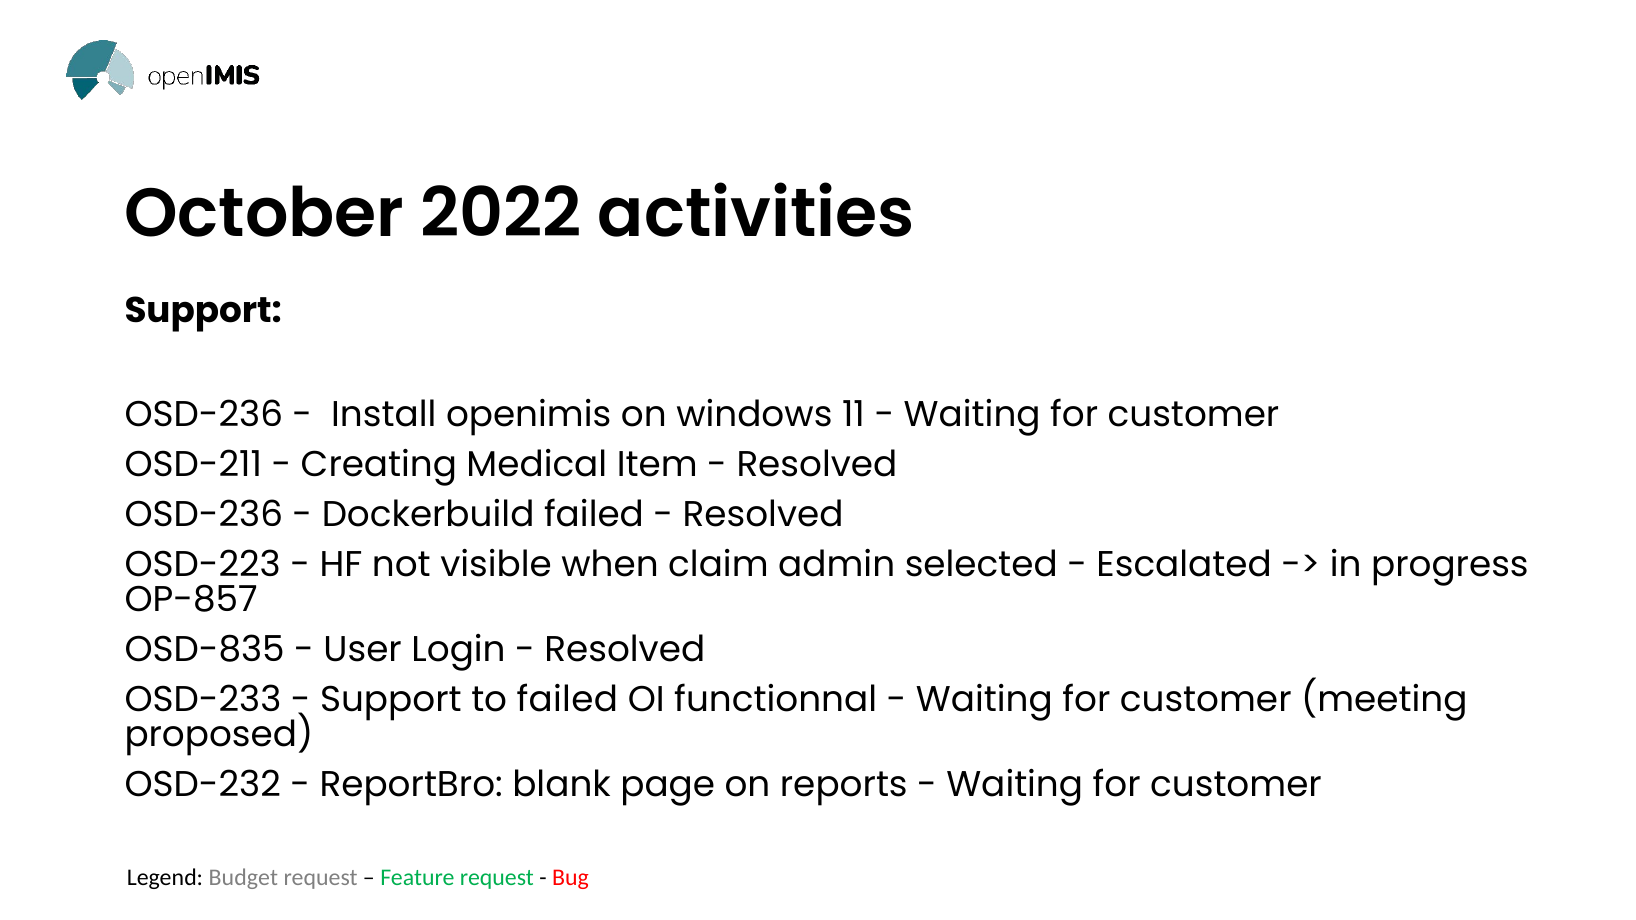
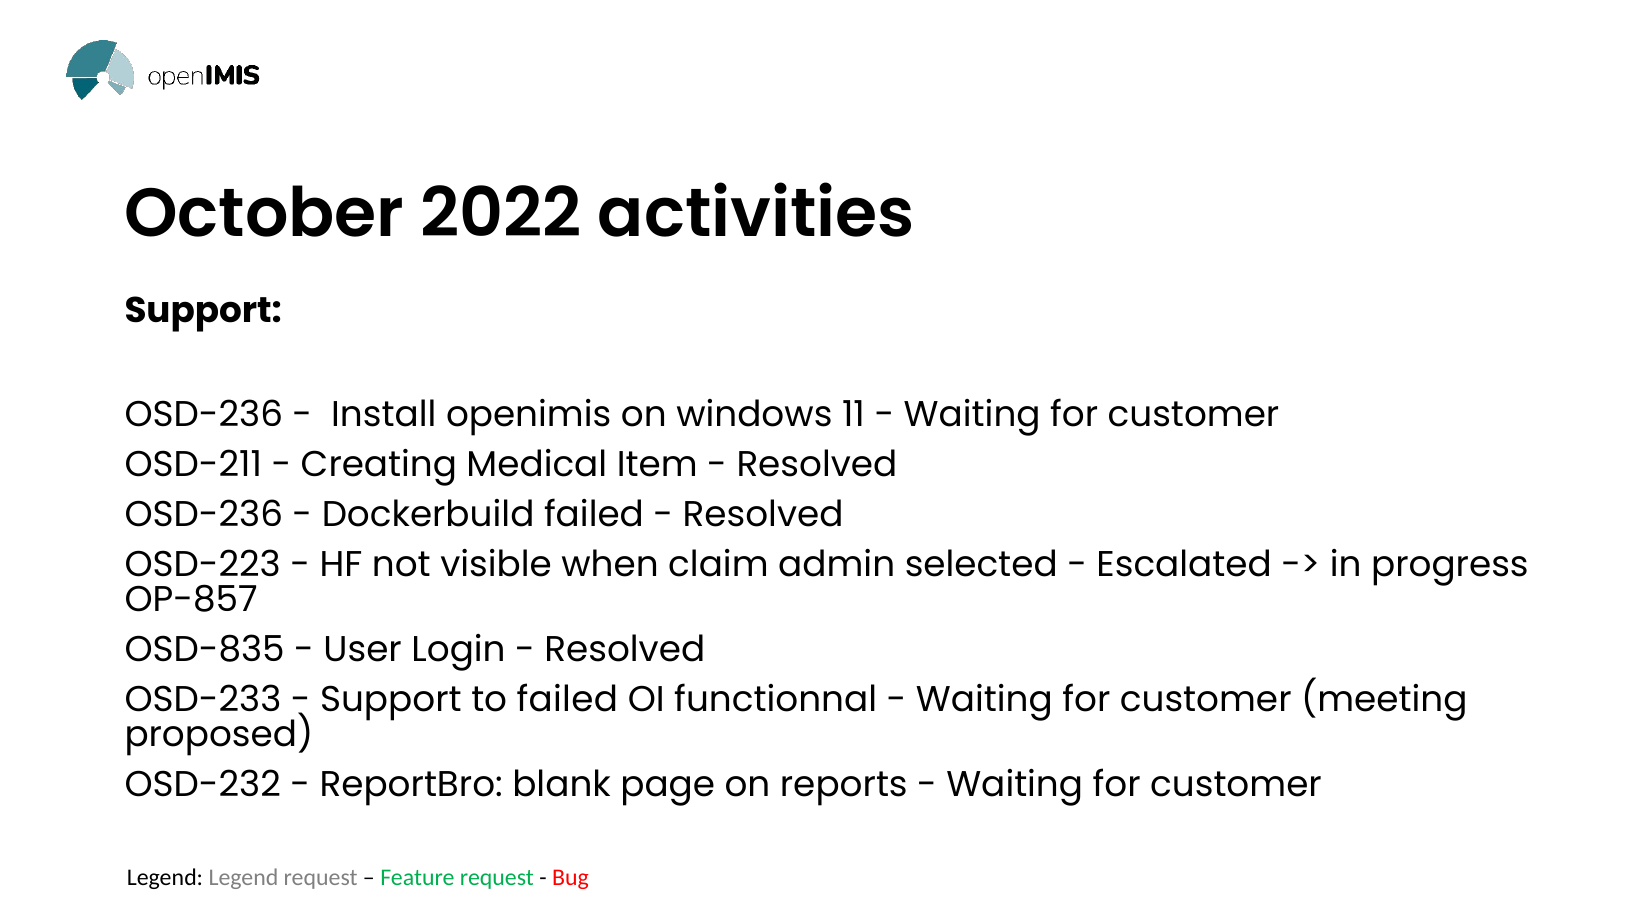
Legend Budget: Budget -> Legend (243, 878)
